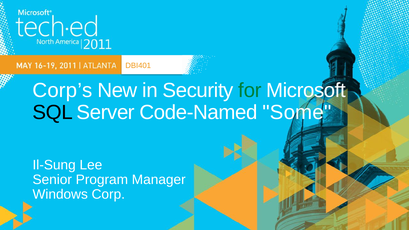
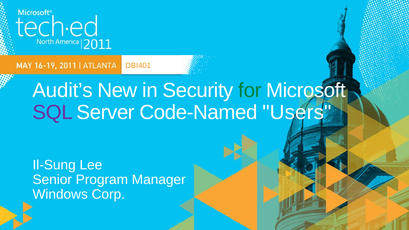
Corp’s: Corp’s -> Audit’s (63, 90)
SQL colour: black -> purple (53, 112)
Some: Some -> Users (297, 112)
